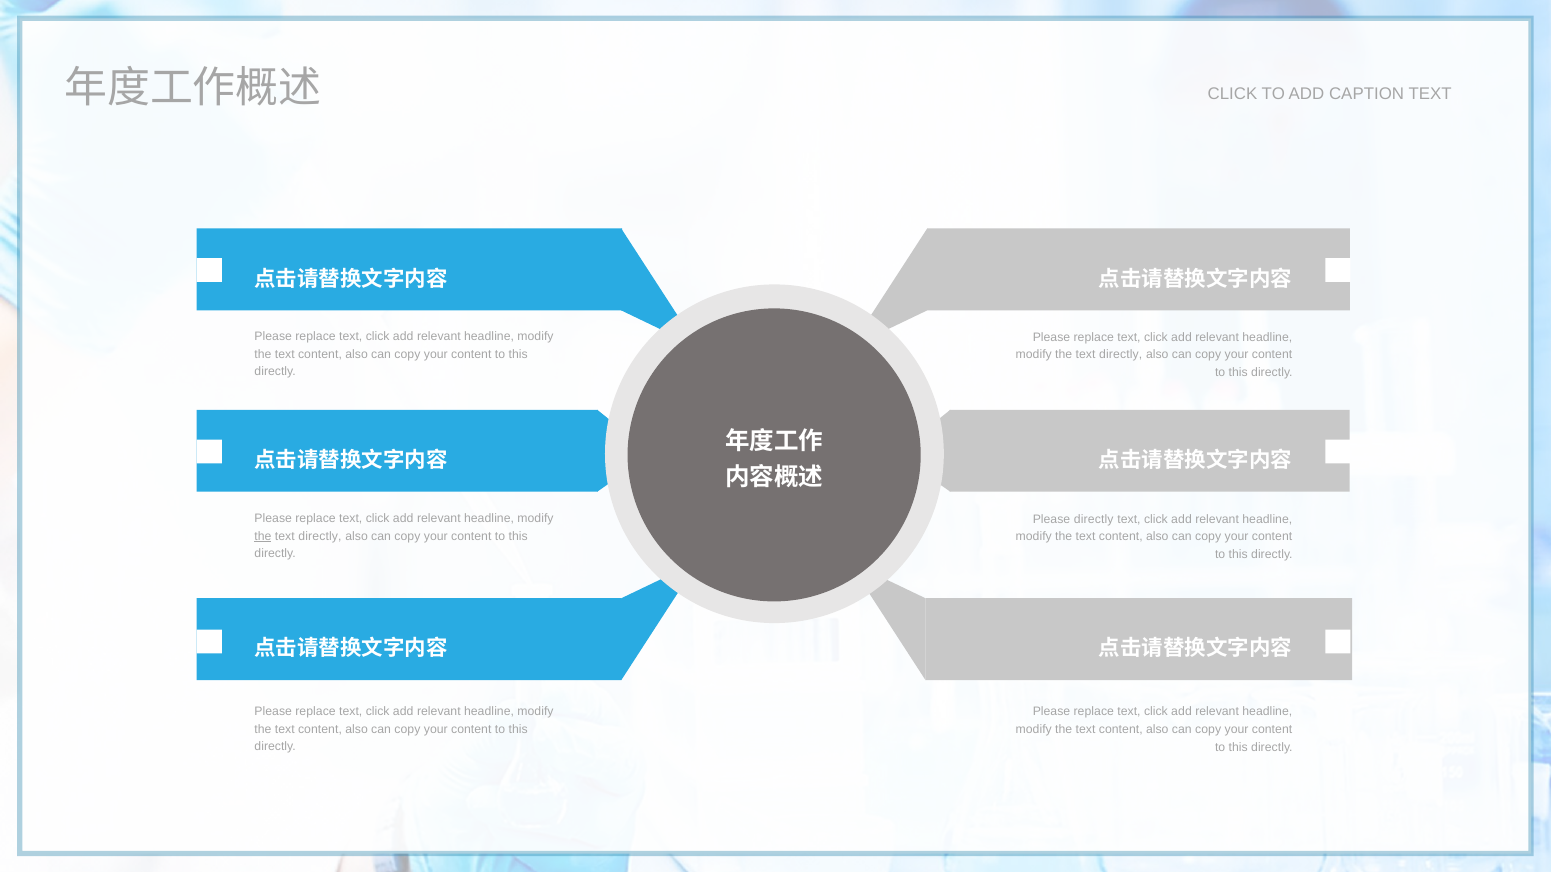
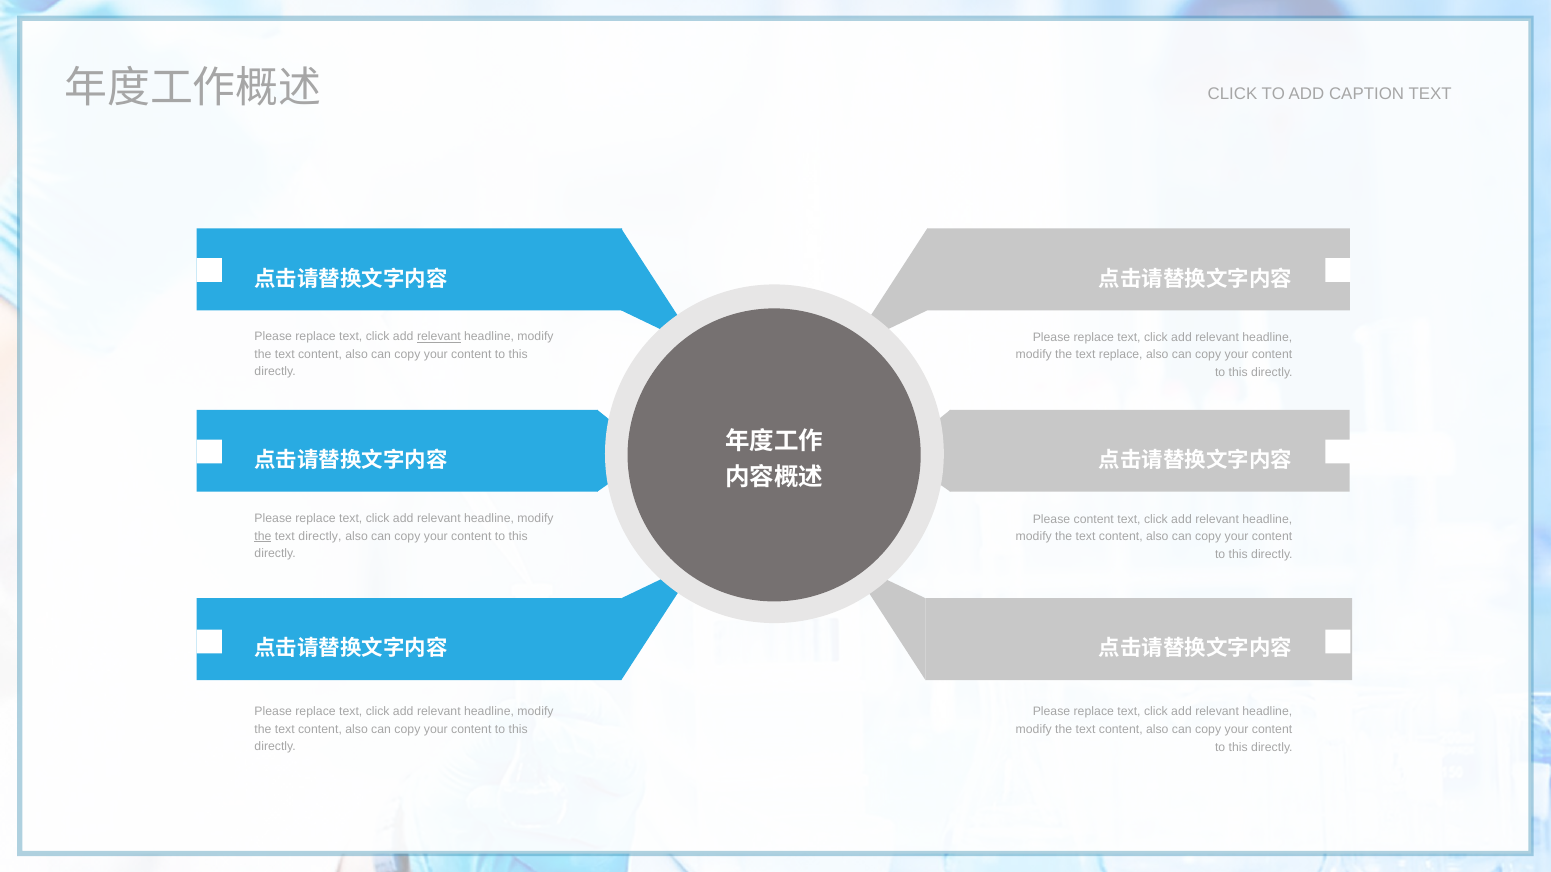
relevant underline: none -> present (439, 337)
directly: directly -> replace (1121, 355)
Please directly: directly -> content (1094, 519)
